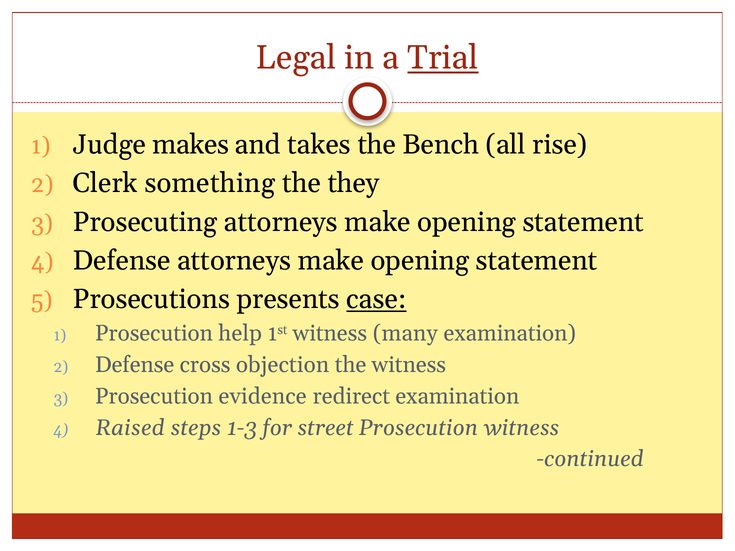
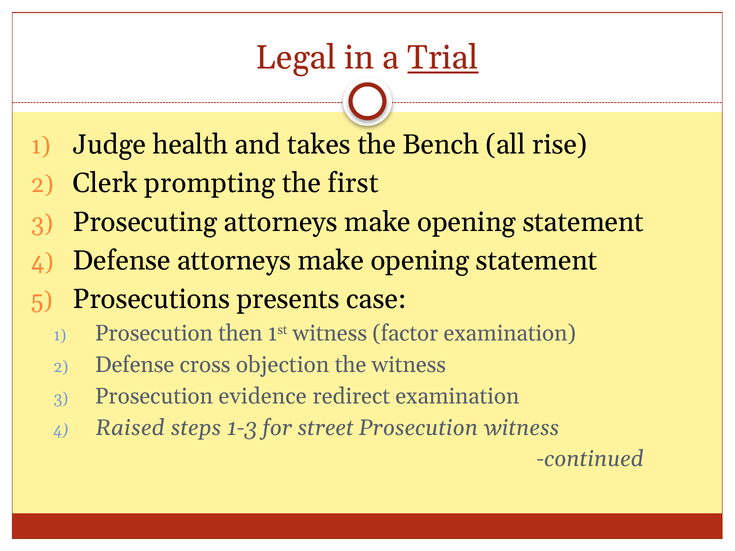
makes: makes -> health (191, 145)
something: something -> prompting (210, 183)
they: they -> first (353, 183)
case underline: present -> none (377, 299)
help: help -> then (240, 334)
many: many -> factor (405, 334)
